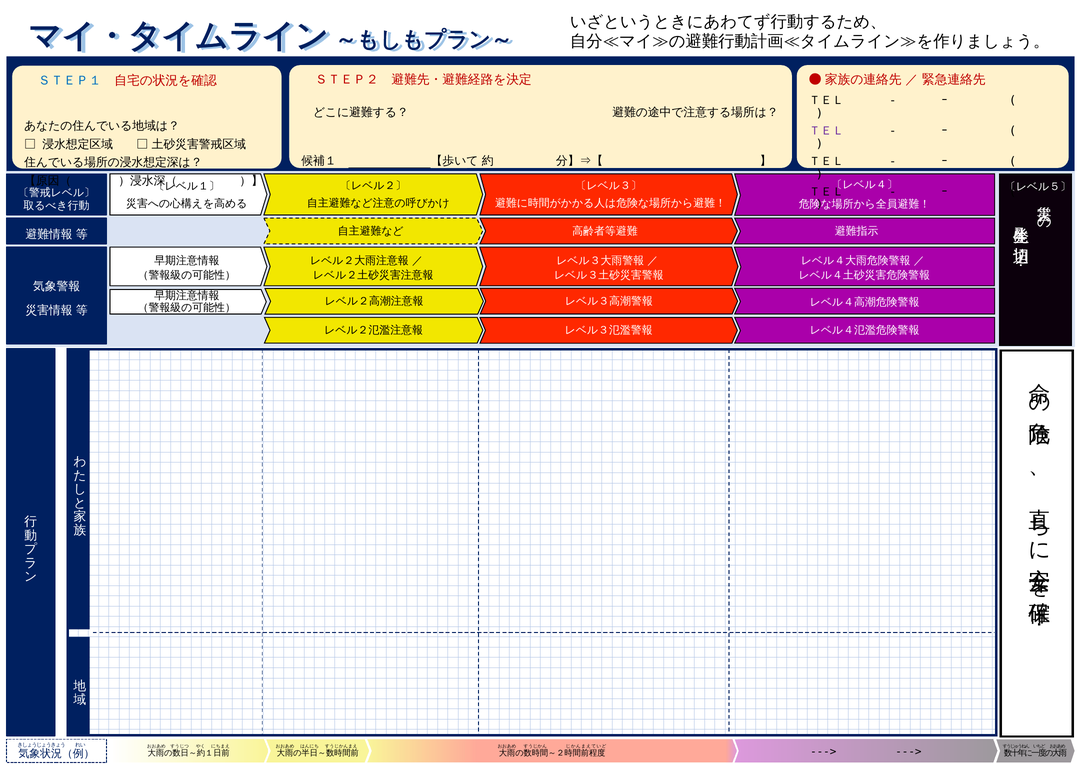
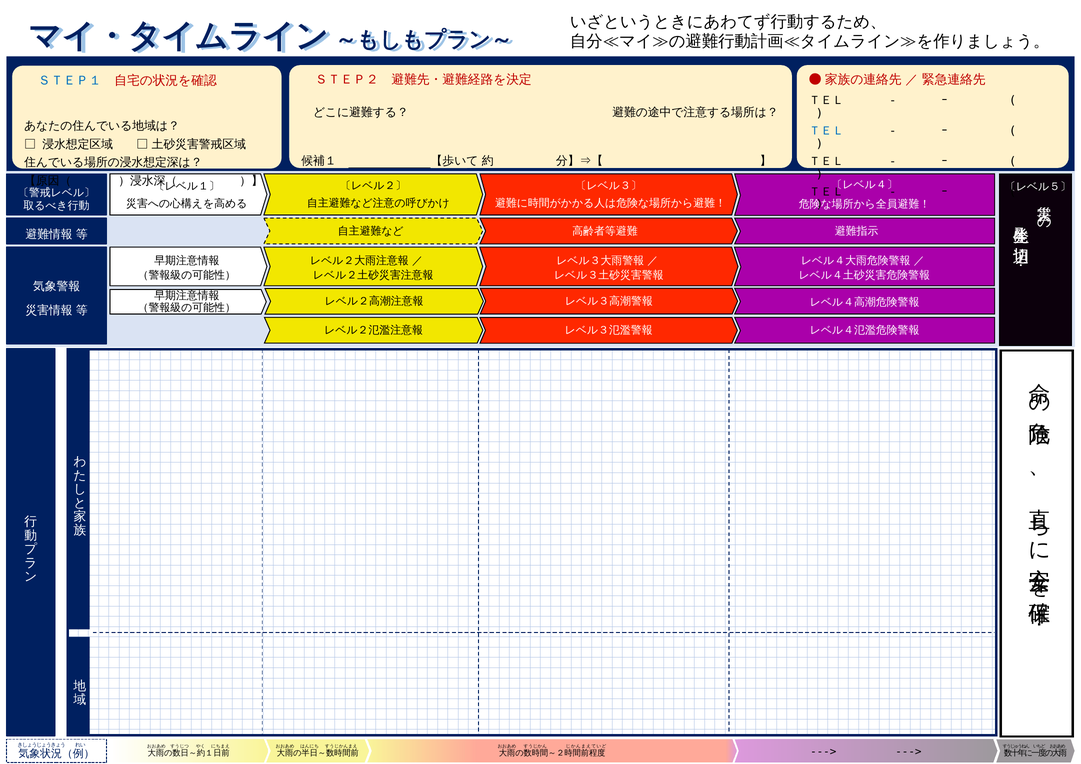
ＴＥＬ colour: purple -> blue (827, 131)
